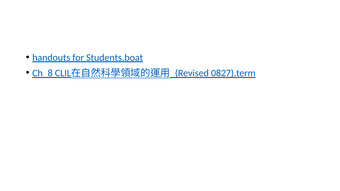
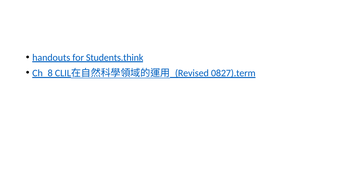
Students.boat: Students.boat -> Students.think (115, 58)
